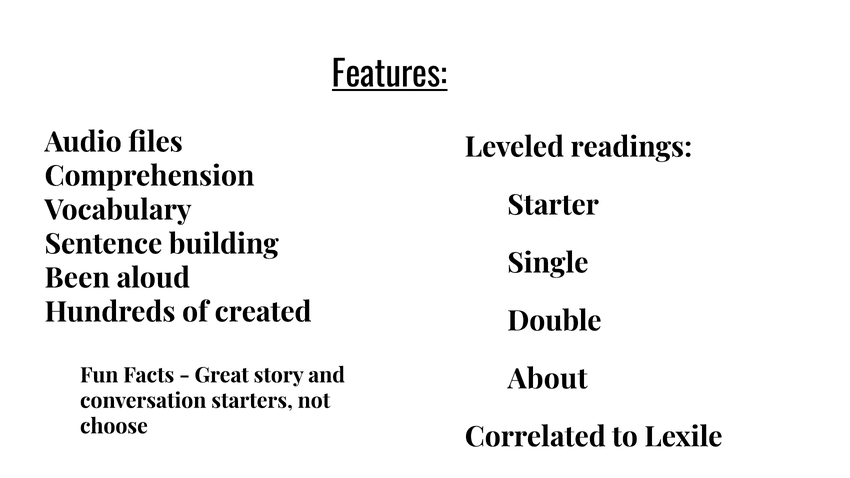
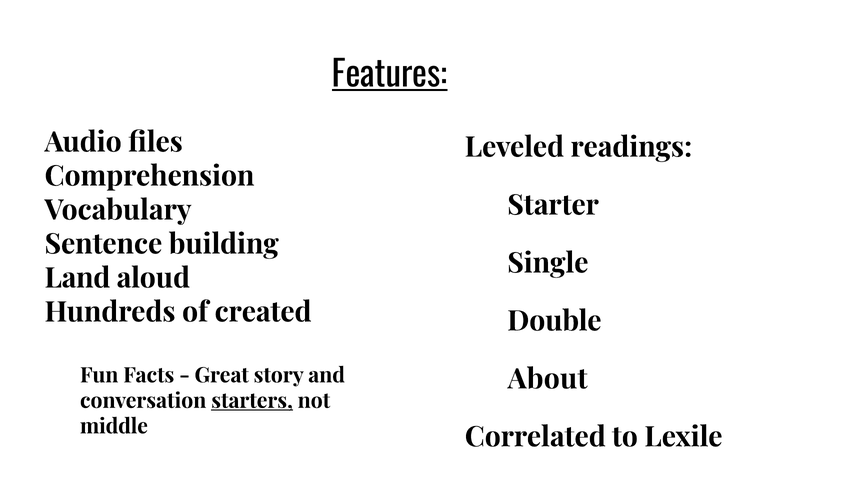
Been: Been -> Land (77, 278)
starters underline: none -> present (252, 401)
choose: choose -> middle (114, 426)
